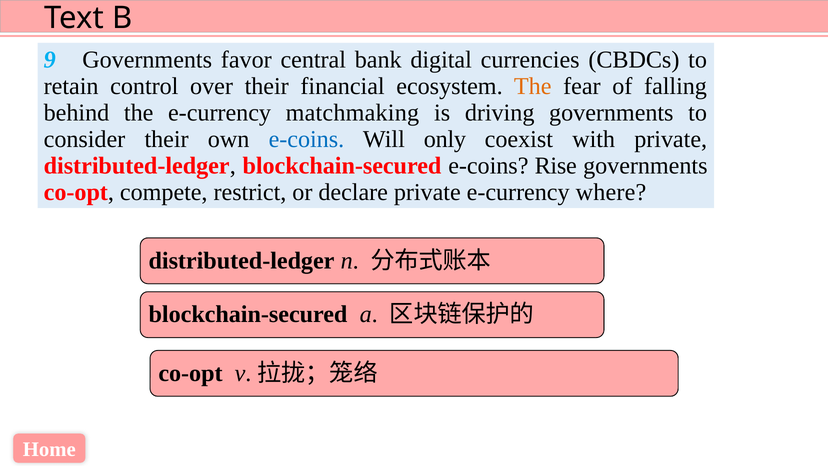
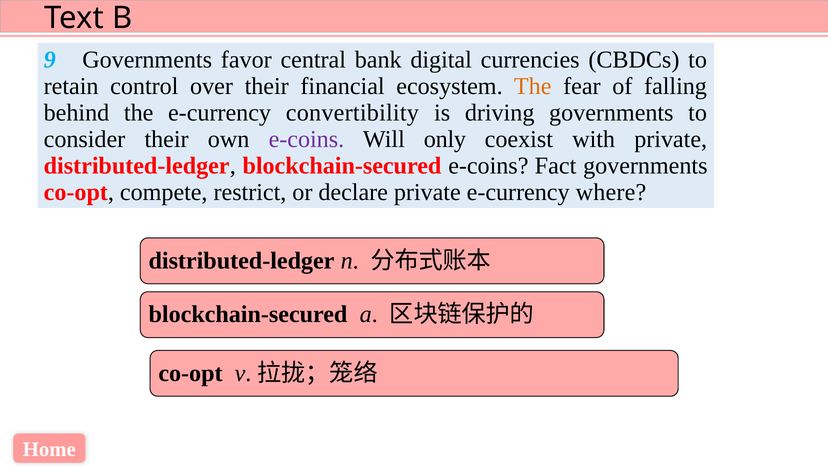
matchmaking: matchmaking -> convertibility (352, 113)
e-coins colour: blue -> purple (306, 139)
Rise: Rise -> Fact (556, 166)
